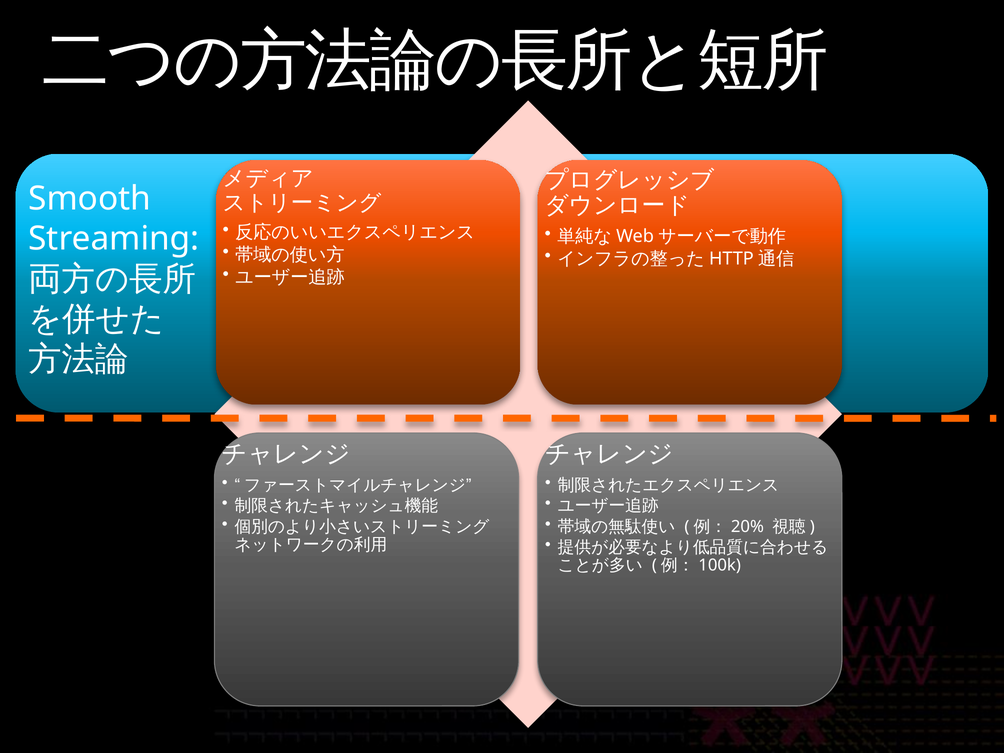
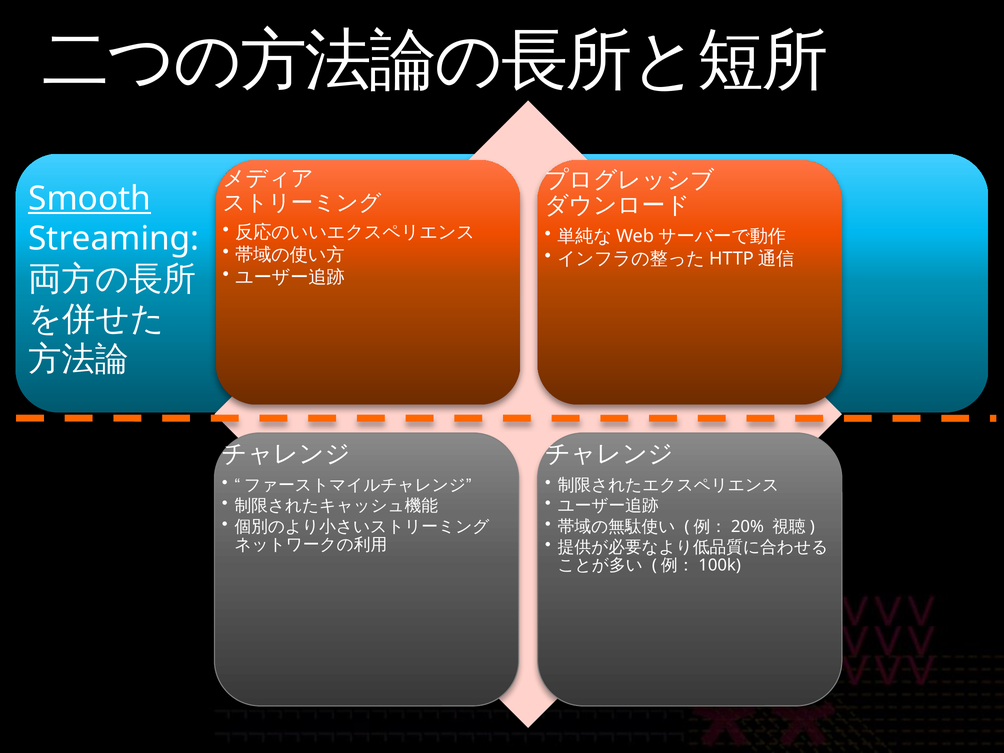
Smooth underline: none -> present (90, 199)
